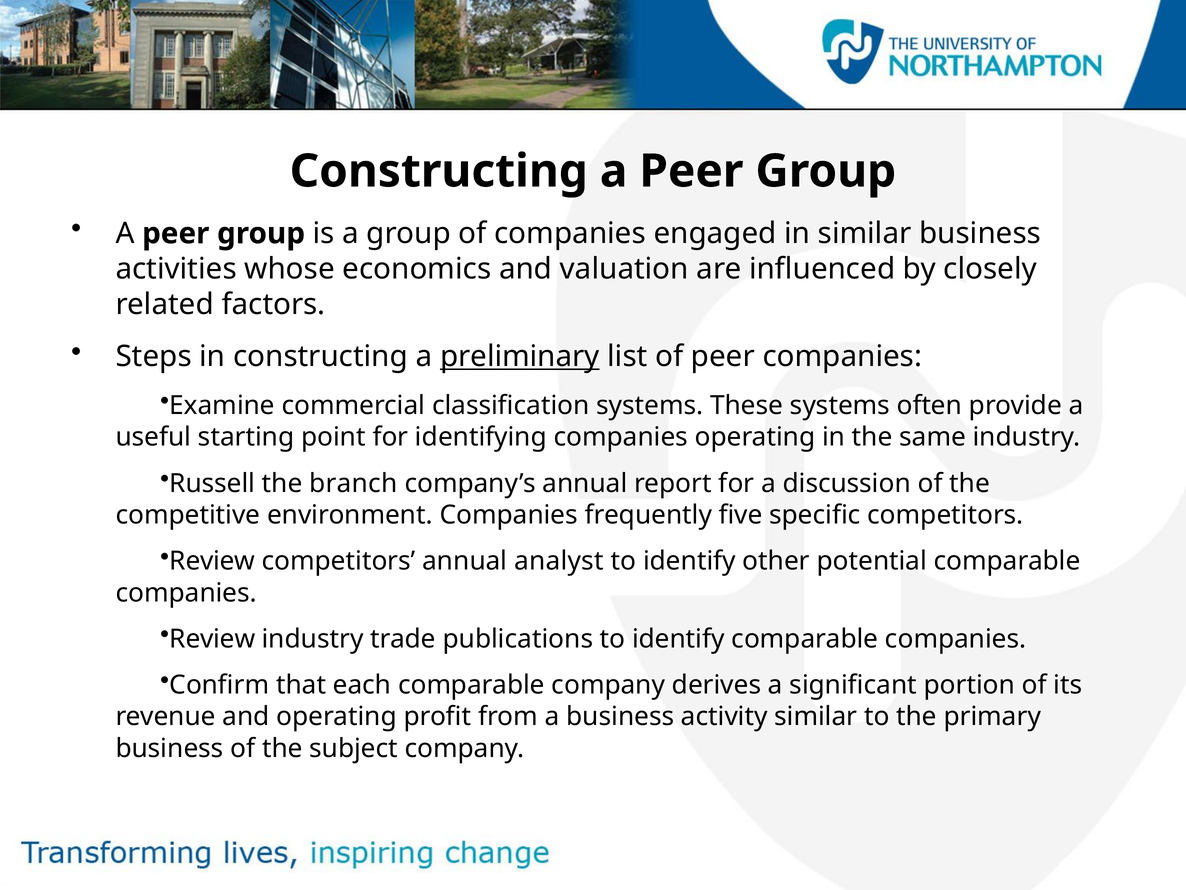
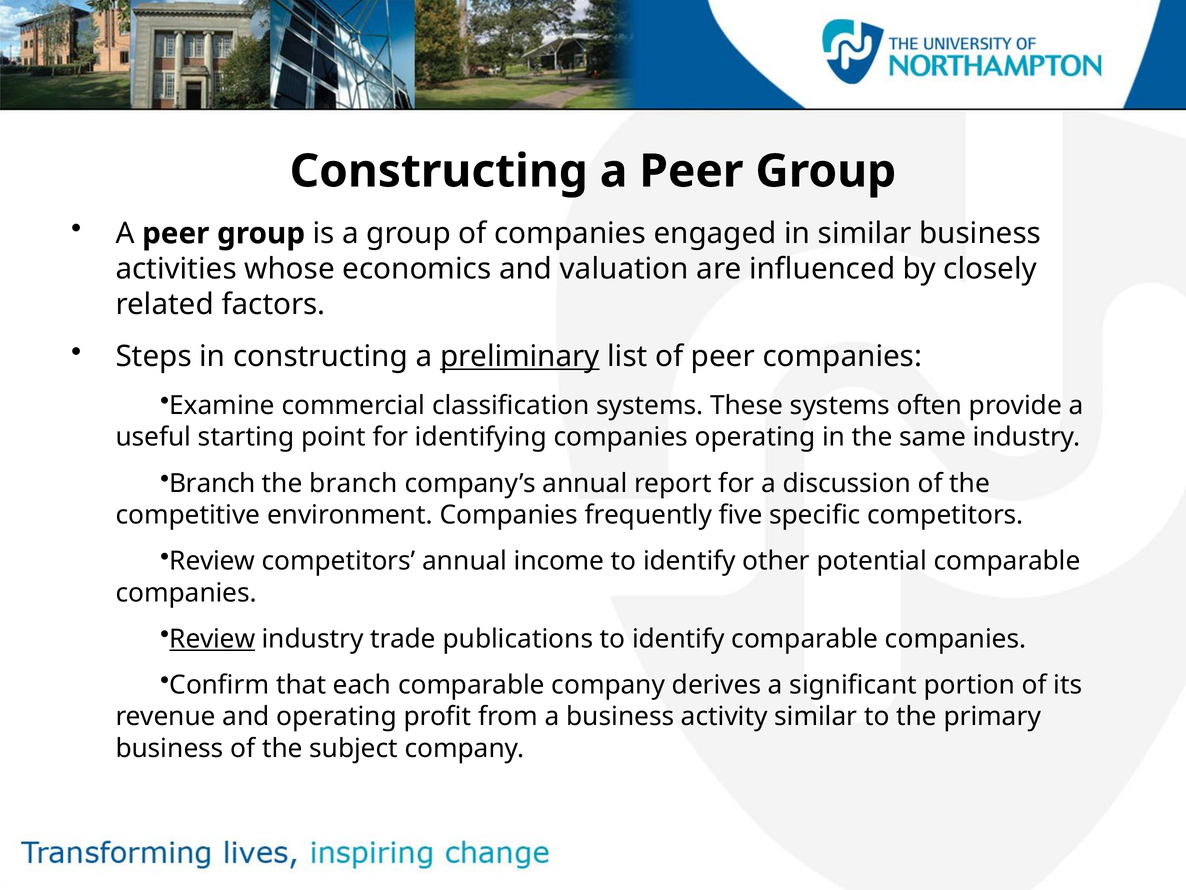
Russell: Russell -> Branch (212, 483)
analyst: analyst -> income (559, 561)
Review underline: none -> present (212, 639)
